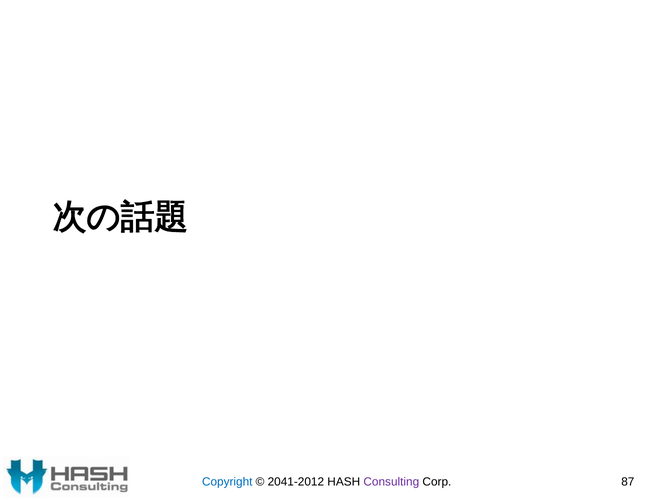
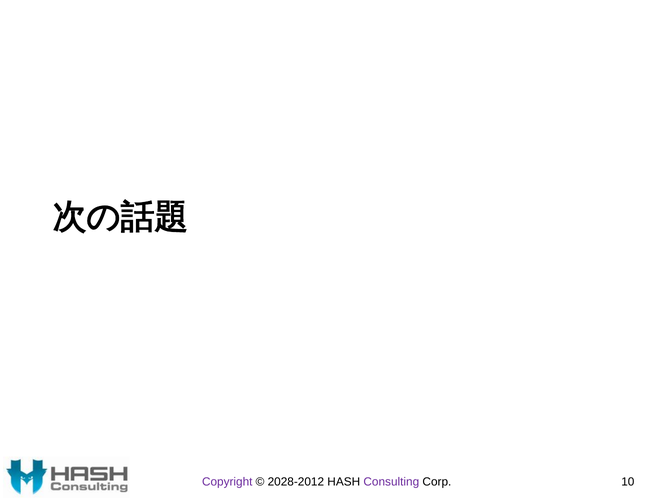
Copyright colour: blue -> purple (227, 482)
2041-2012: 2041-2012 -> 2028-2012 (296, 482)
87: 87 -> 10 (628, 482)
